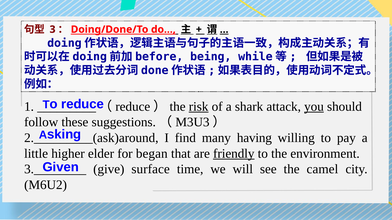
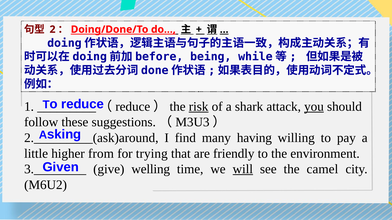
3: 3 -> 2 (53, 29)
elder: elder -> from (101, 154)
began: began -> trying (152, 154)
friendly underline: present -> none (234, 154)
surface: surface -> welling (151, 169)
will underline: none -> present (243, 169)
